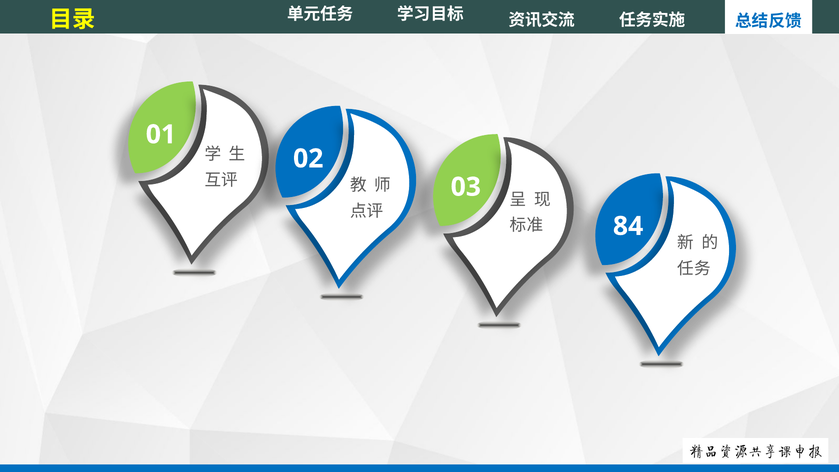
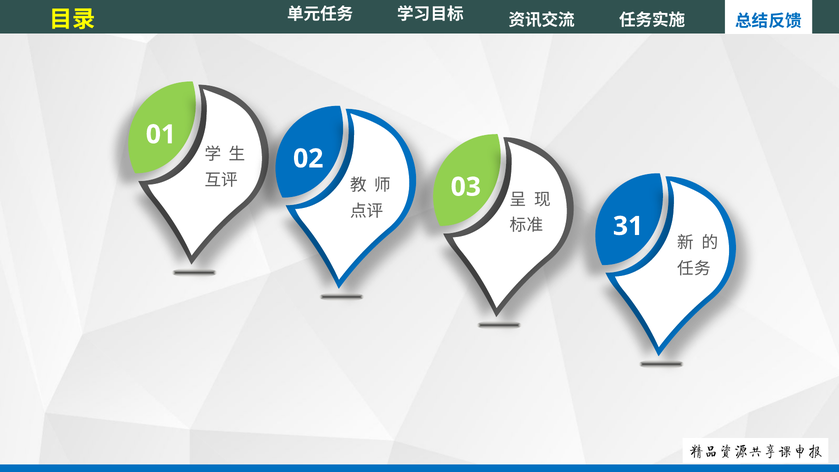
84: 84 -> 31 (628, 226)
